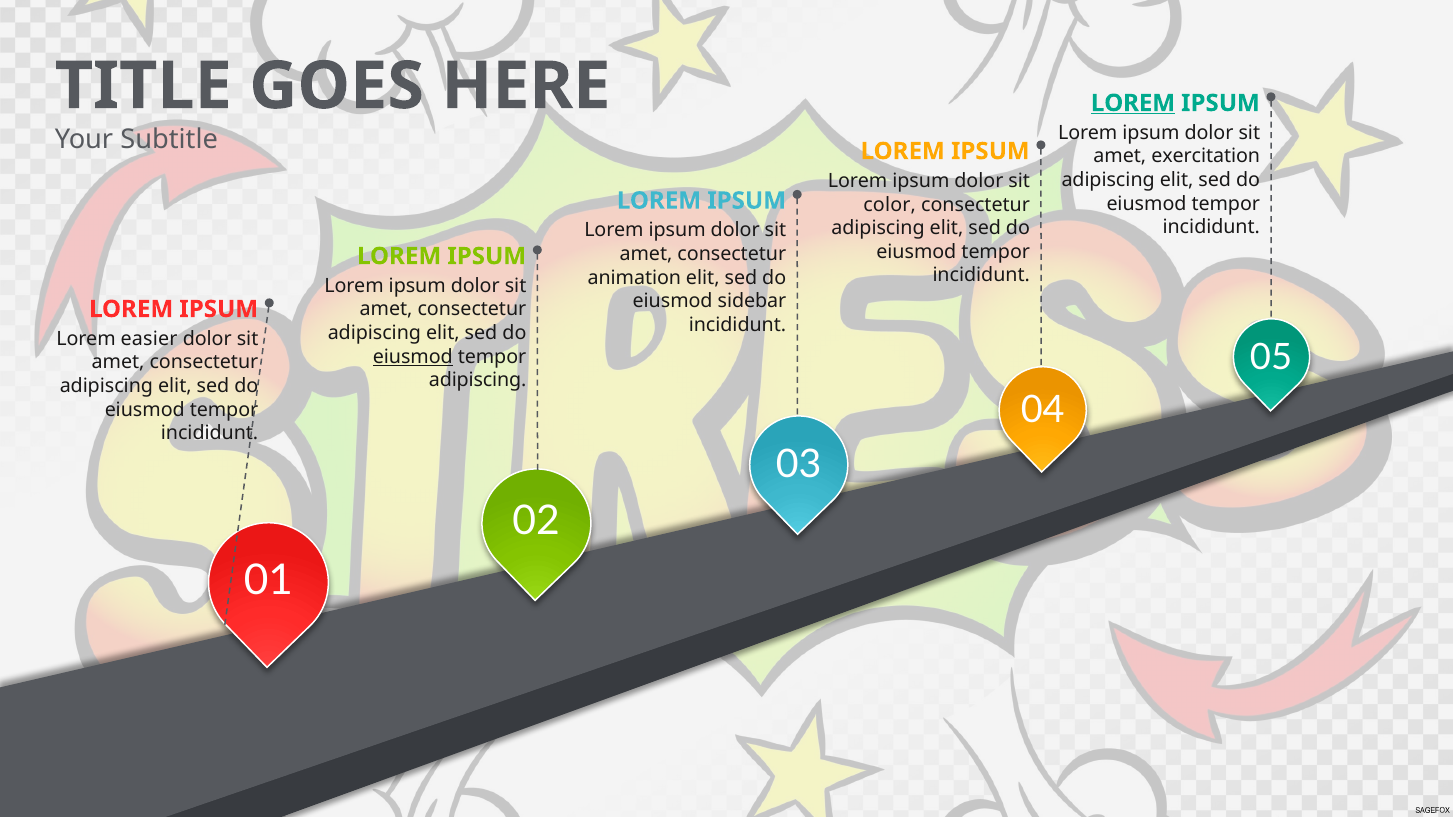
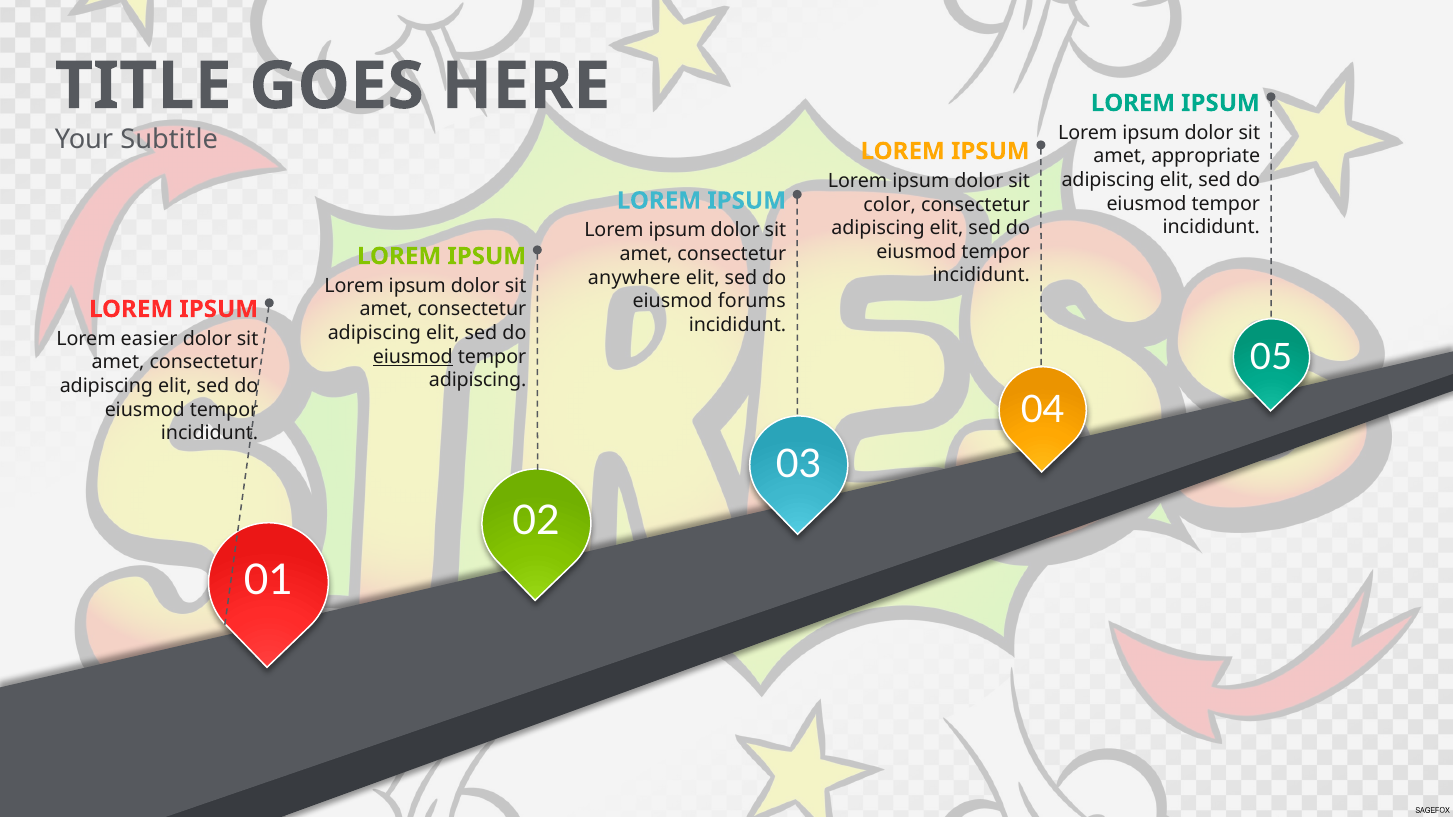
LOREM underline: present -> none (1133, 103)
exercitation: exercitation -> appropriate (1206, 156)
animation: animation -> anywhere (634, 278)
sidebar: sidebar -> forums (752, 301)
